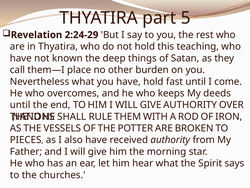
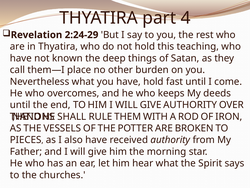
5: 5 -> 4 (186, 18)
